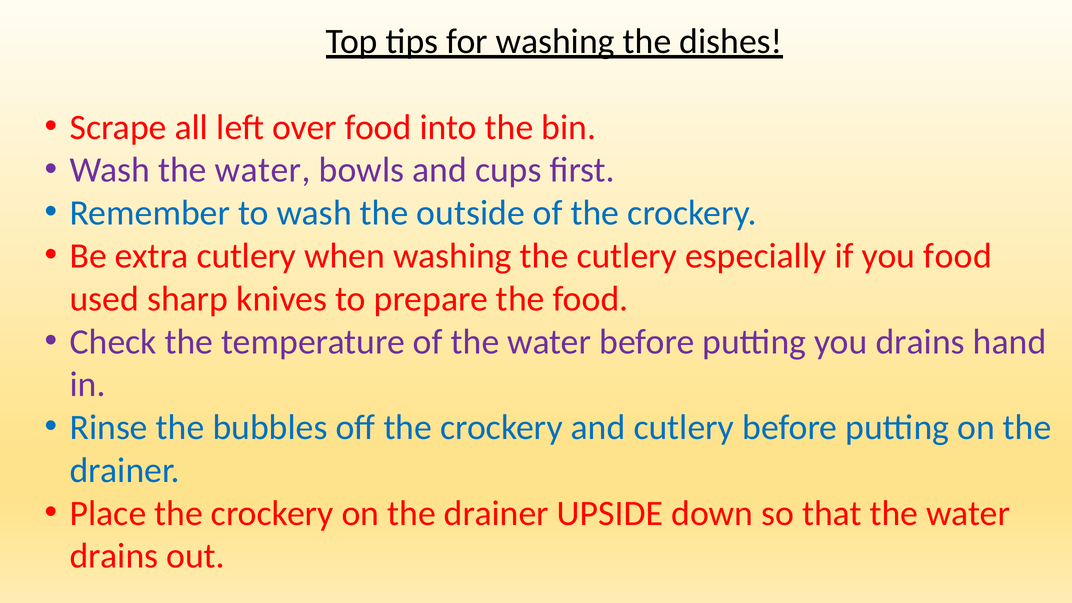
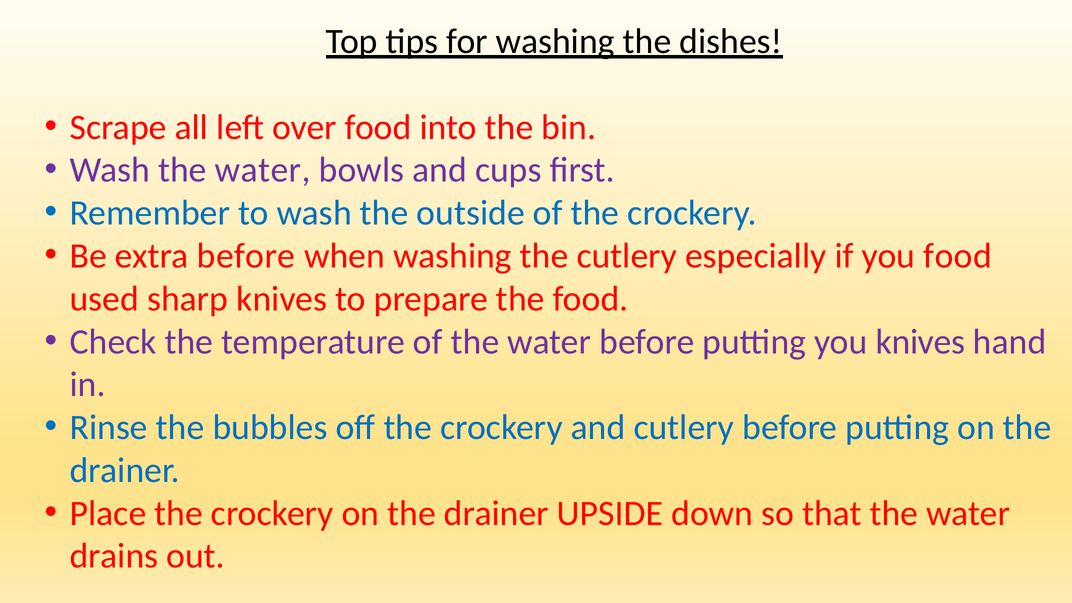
extra cutlery: cutlery -> before (246, 256)
you drains: drains -> knives (920, 342)
